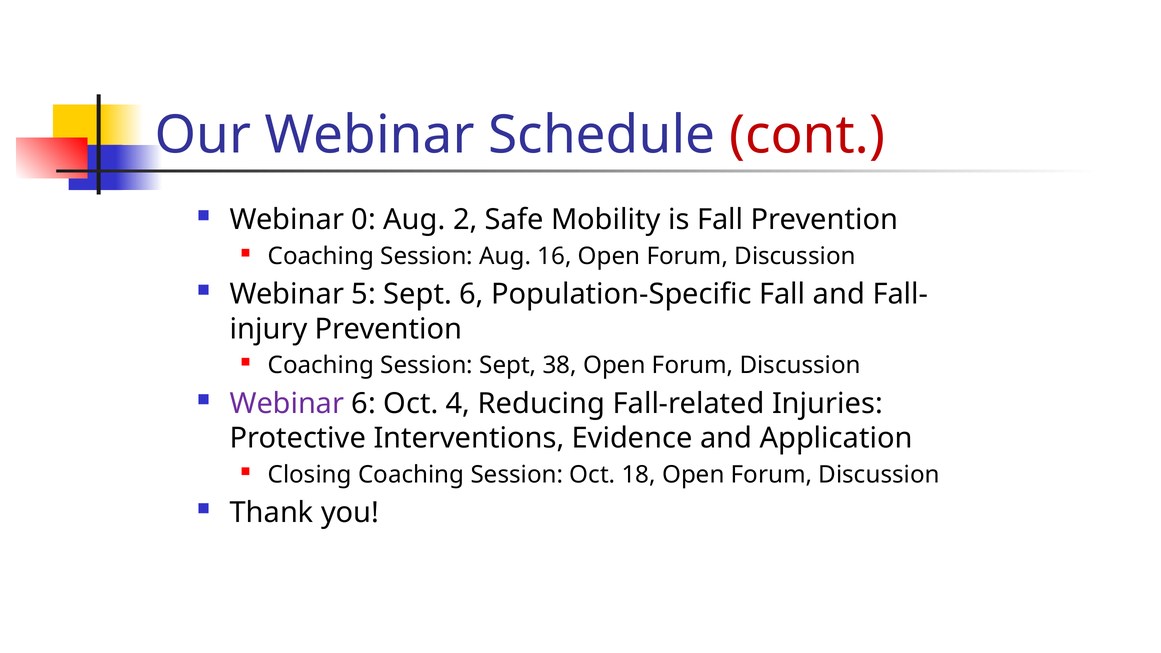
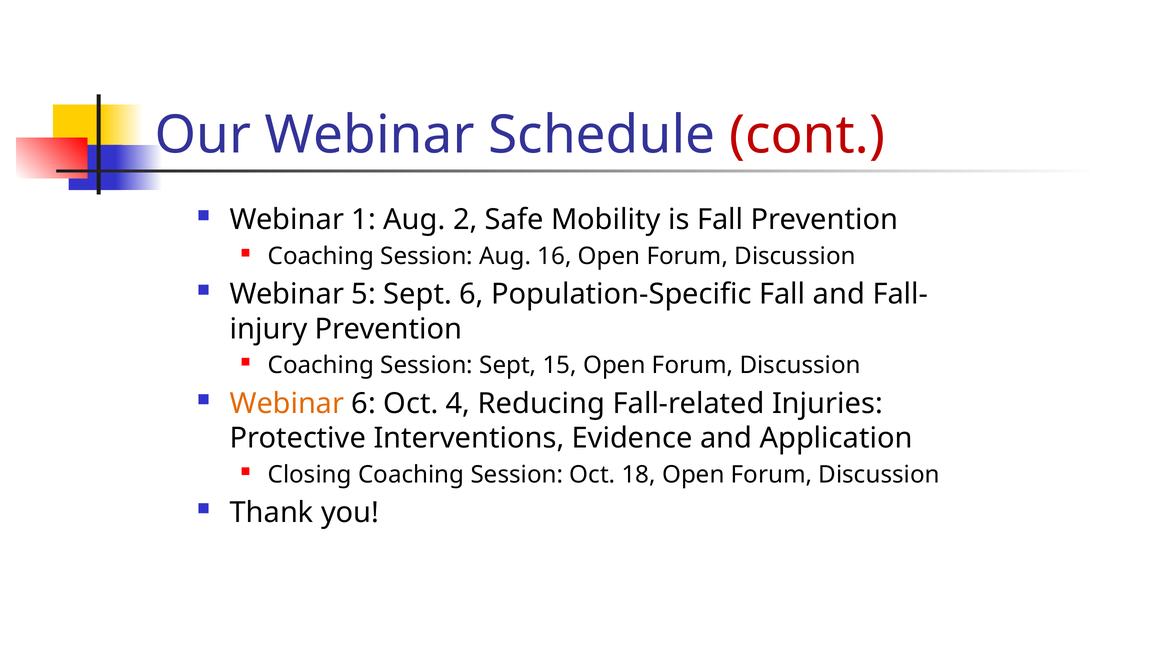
0: 0 -> 1 (364, 220)
38: 38 -> 15 (560, 365)
Webinar colour: purple -> orange (287, 404)
